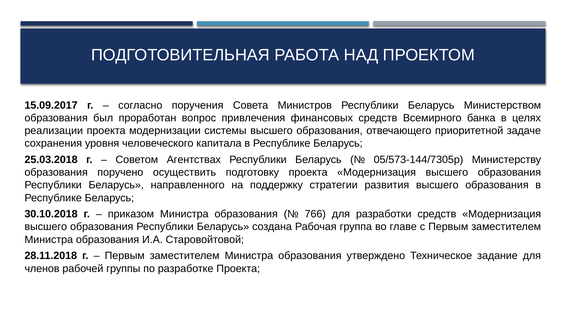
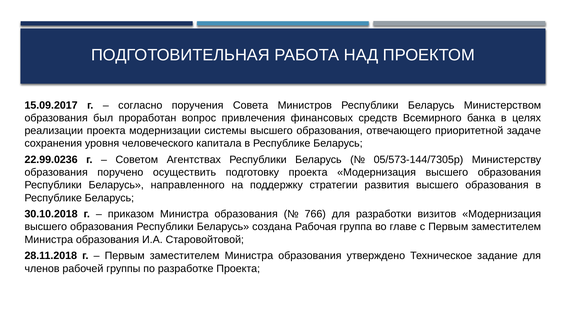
25.03.2018: 25.03.2018 -> 22.99.0236 (51, 160)
разработки средств: средств -> визитов (437, 214)
